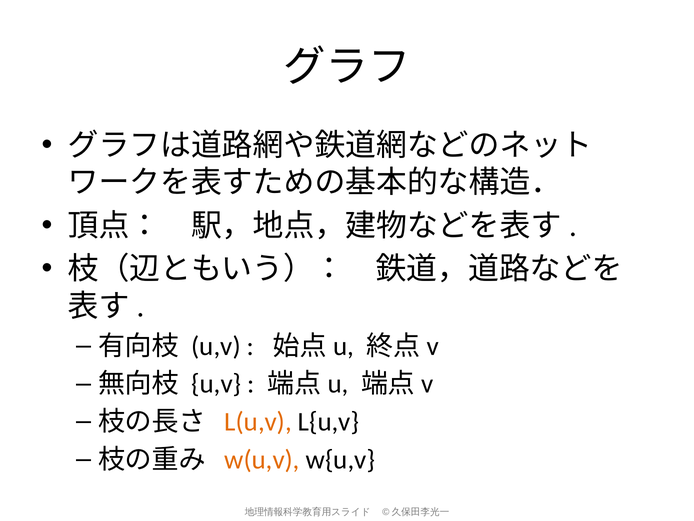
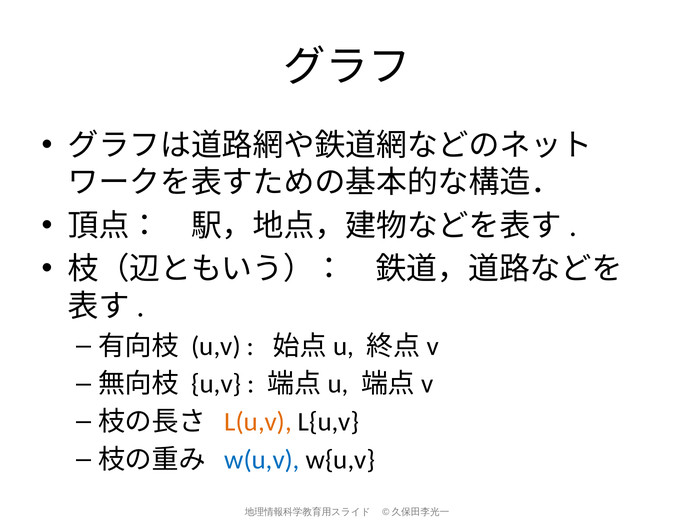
w(u,v colour: orange -> blue (262, 459)
